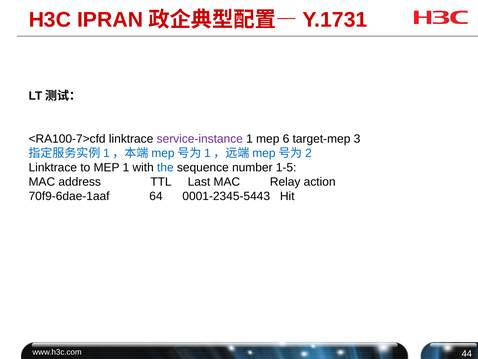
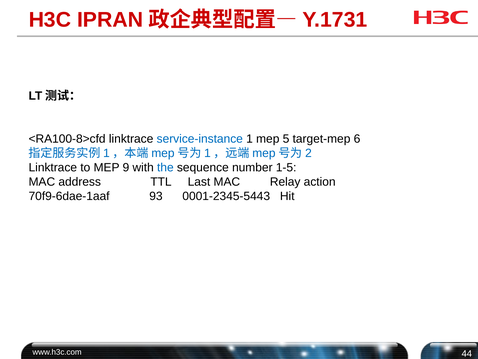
<RA100-7>cfd: <RA100-7>cfd -> <RA100-8>cfd (67, 139)
service-instance colour: purple -> blue (200, 139)
6: 6 -> 5 (286, 139)
3: 3 -> 6 (357, 139)
MEP 1: 1 -> 9 (126, 167)
64: 64 -> 93 (156, 196)
